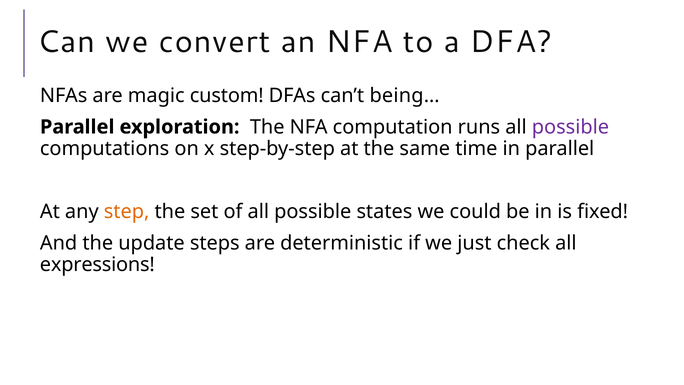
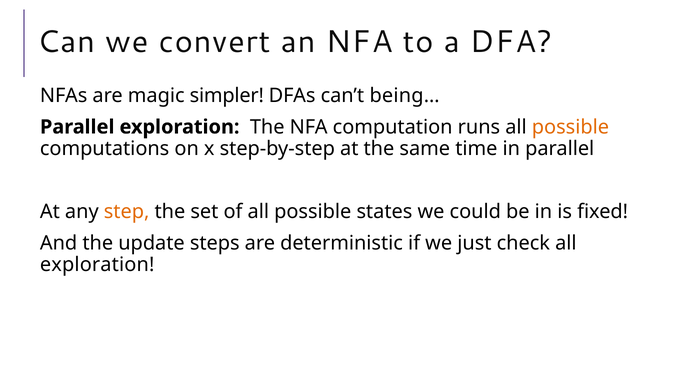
custom: custom -> simpler (227, 95)
possible colour: purple -> orange (570, 127)
expressions: expressions -> exploration (97, 265)
